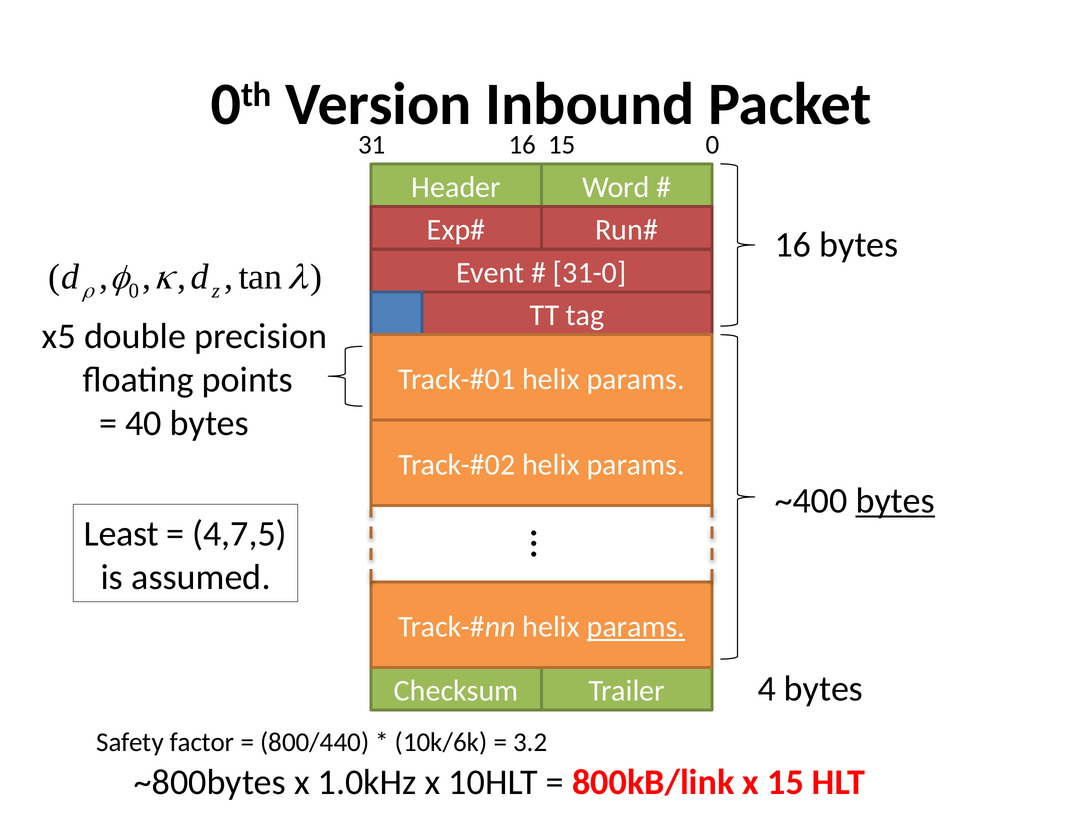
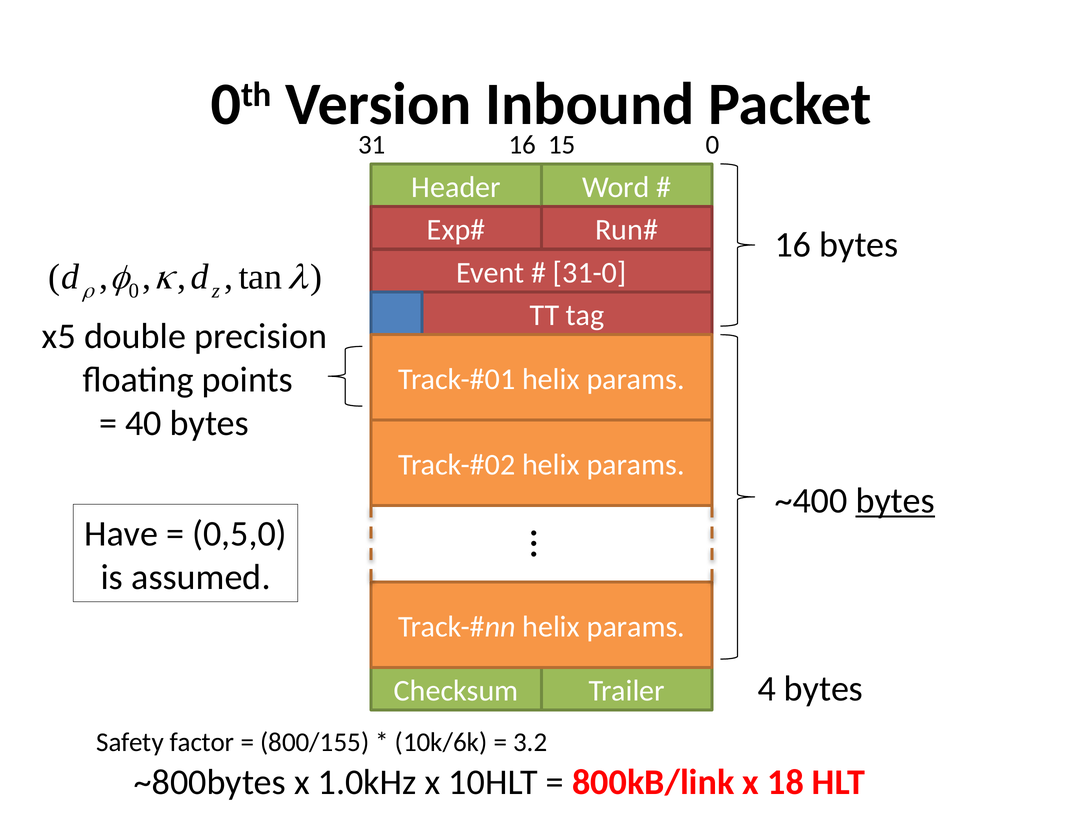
Least: Least -> Have (121, 533)
4,7,5: 4,7,5 -> 0,5,0 (240, 533)
params underline: present -> none (636, 626)
800/440: 800/440 -> 800/155 (315, 742)
x 15: 15 -> 18 (786, 782)
